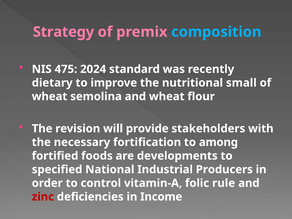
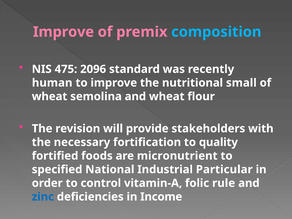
Strategy: Strategy -> Improve (63, 32)
2024: 2024 -> 2096 (93, 69)
dietary: dietary -> human (52, 83)
among: among -> quality (218, 142)
developments: developments -> micronutrient (177, 156)
Producers: Producers -> Particular (224, 169)
zinc colour: red -> blue (43, 197)
